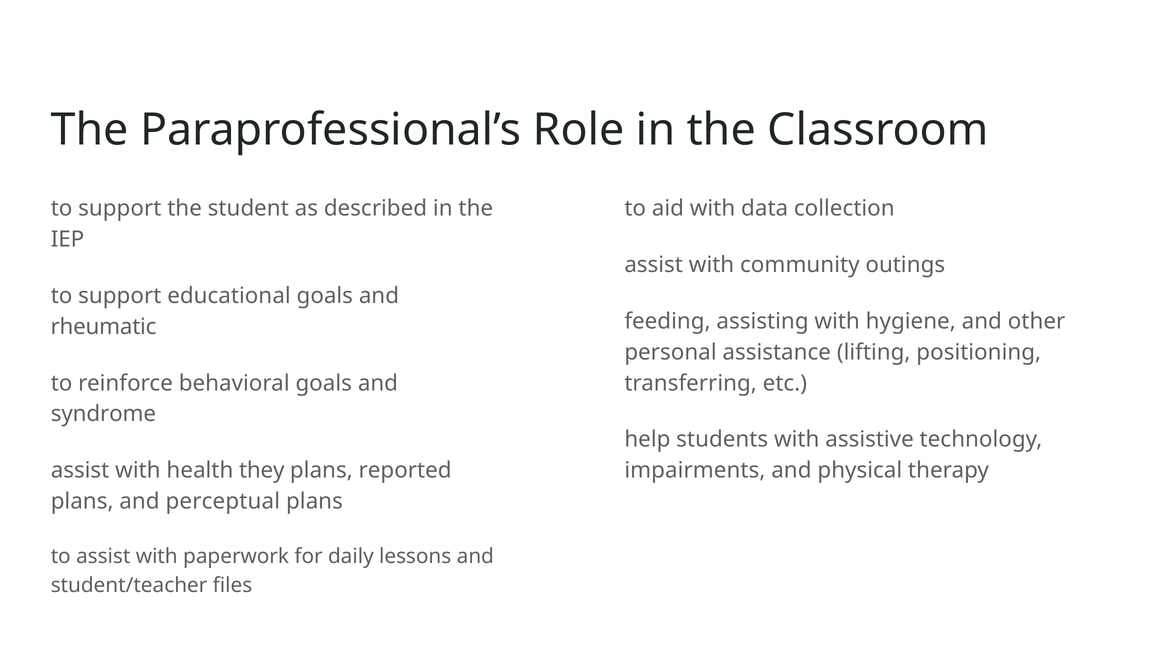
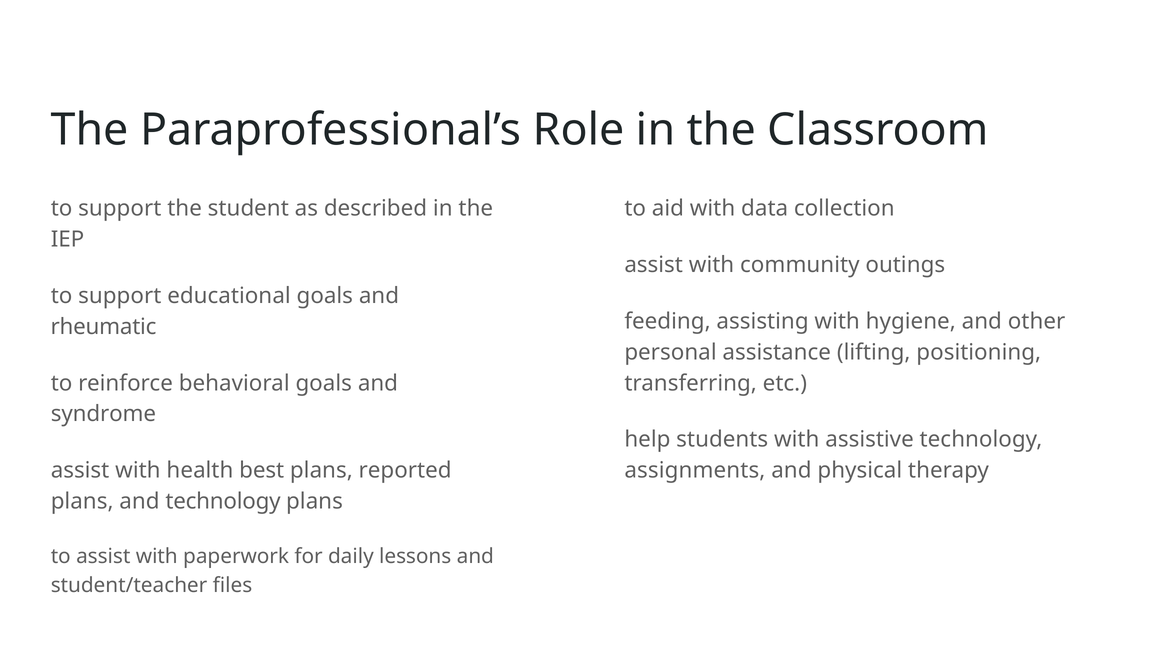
they: they -> best (262, 471)
impairments: impairments -> assignments (695, 471)
and perceptual: perceptual -> technology (223, 501)
